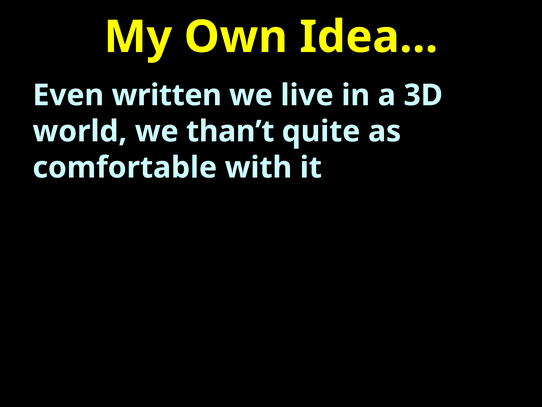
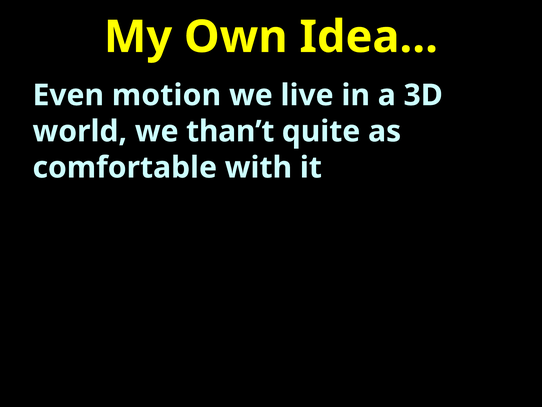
written: written -> motion (166, 95)
